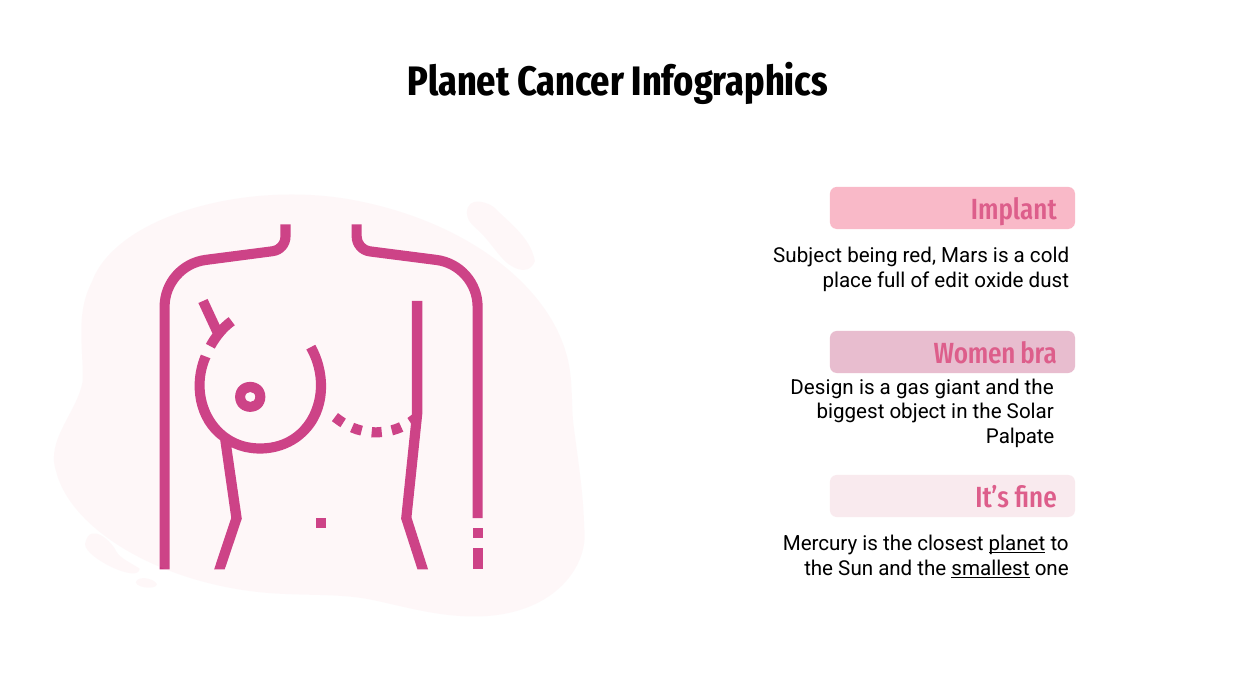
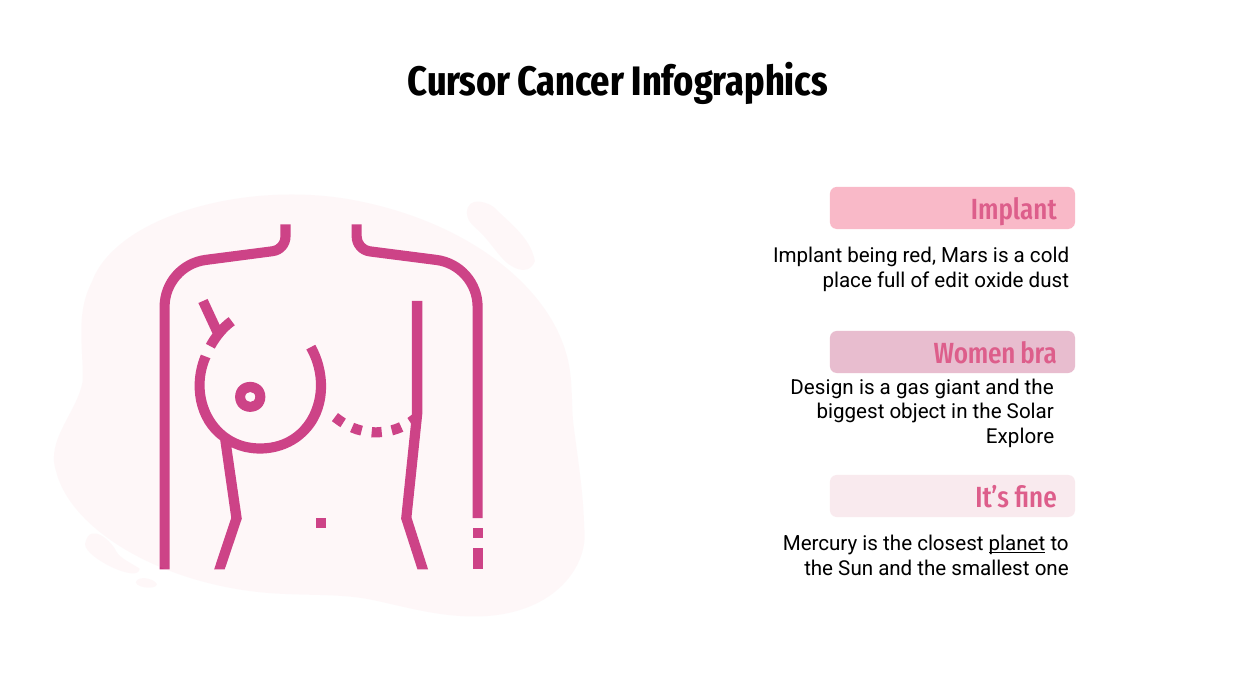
Planet: Planet -> Cursor (459, 82)
Subject: Subject -> Implant (808, 256)
Palpate: Palpate -> Explore (1020, 437)
smallest underline: present -> none (991, 569)
